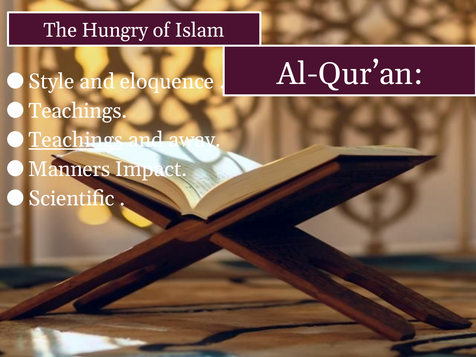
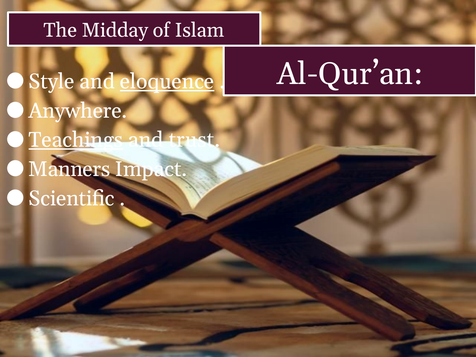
Hungry: Hungry -> Midday (115, 30)
eloquence underline: none -> present (167, 82)
Teachings: Teachings -> Anywhere (78, 111)
away: away -> trust (194, 140)
